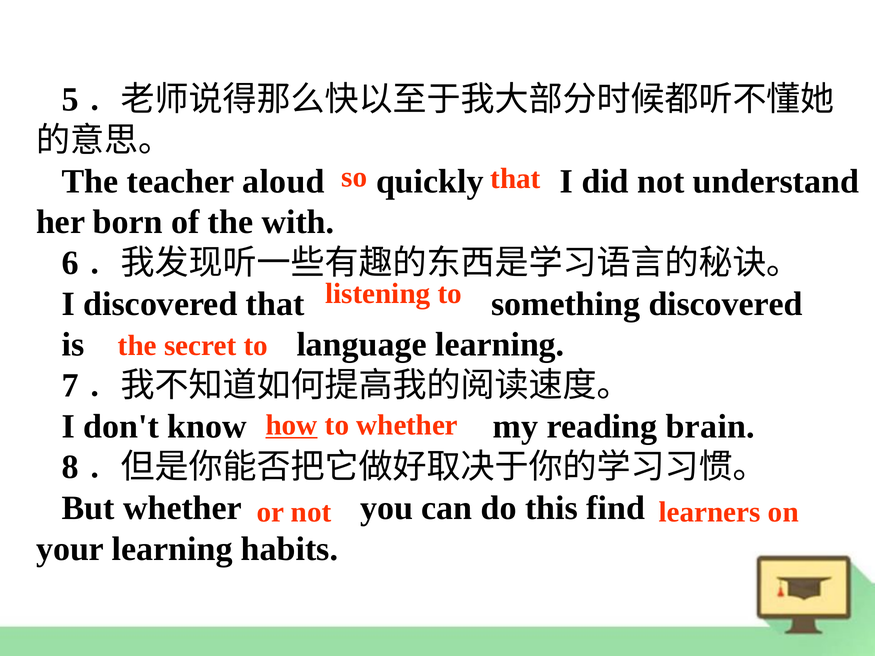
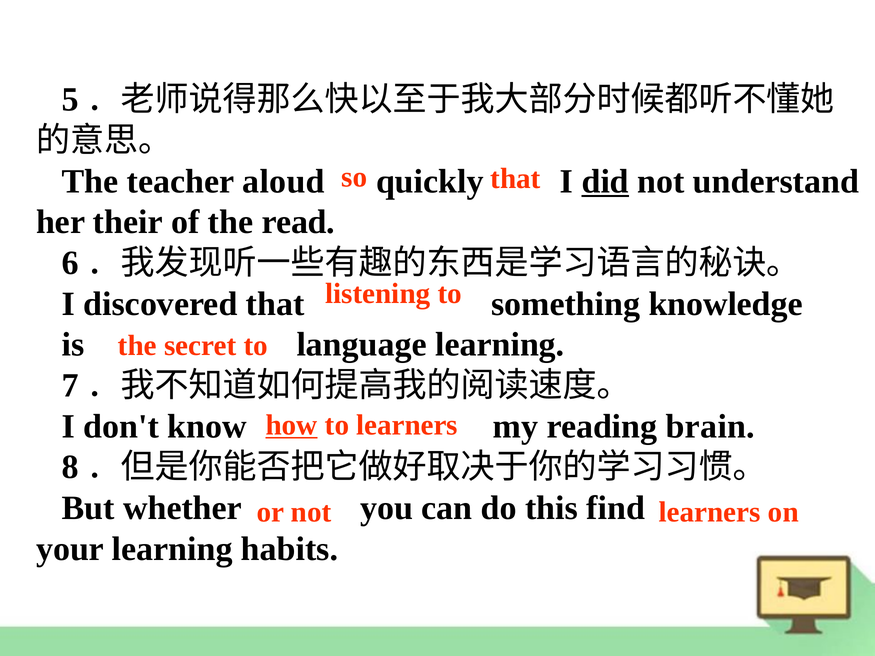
did underline: none -> present (605, 181)
born: born -> their (128, 222)
with: with -> read (298, 222)
something discovered: discovered -> knowledge (726, 304)
to whether: whether -> learners (407, 425)
